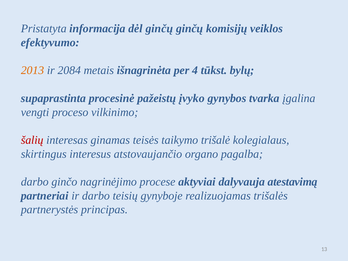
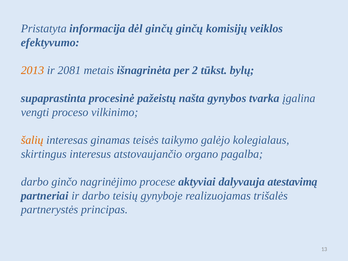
2084: 2084 -> 2081 (69, 70)
4: 4 -> 2 (195, 70)
įvyko: įvyko -> našta (192, 98)
šalių colour: red -> orange (32, 140)
trišalė: trišalė -> galėjo (216, 140)
